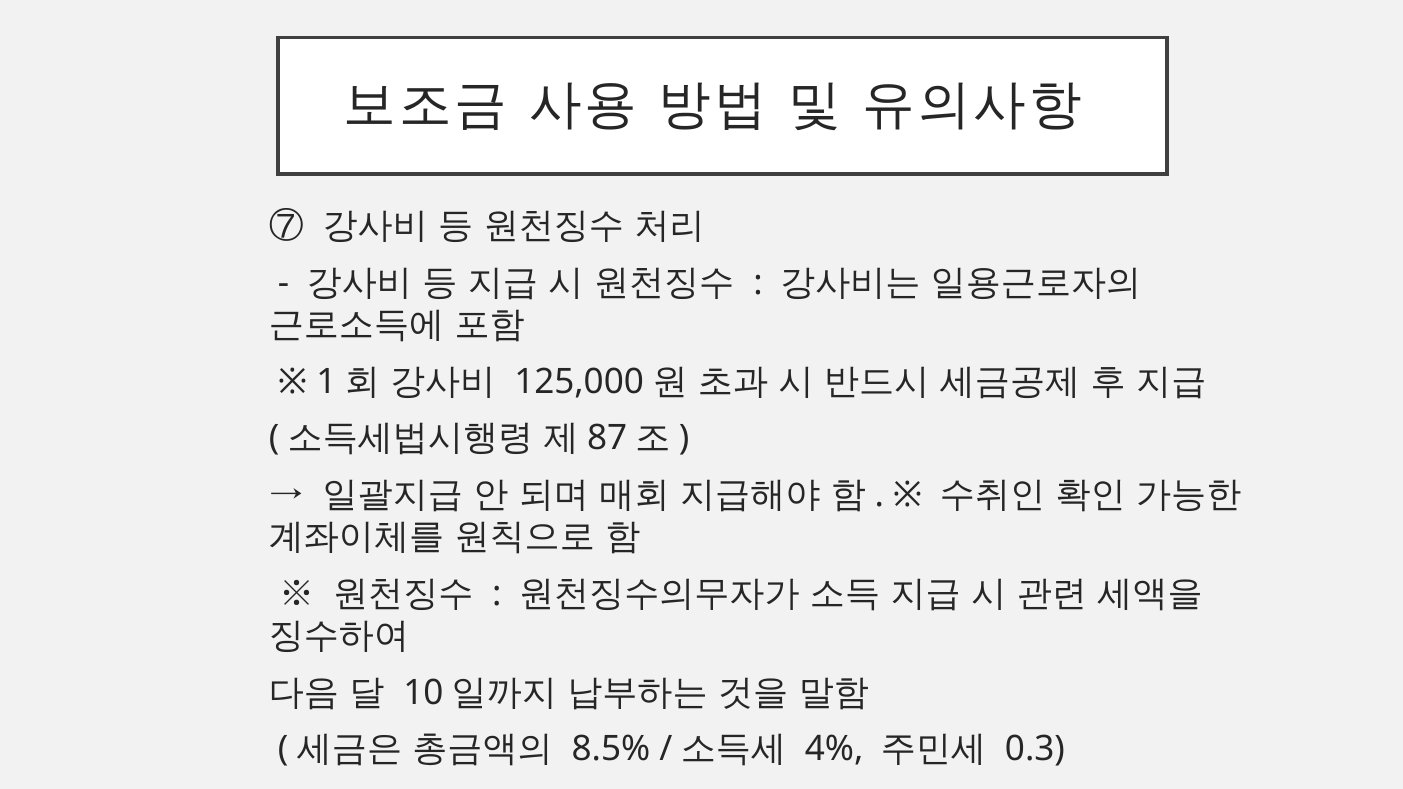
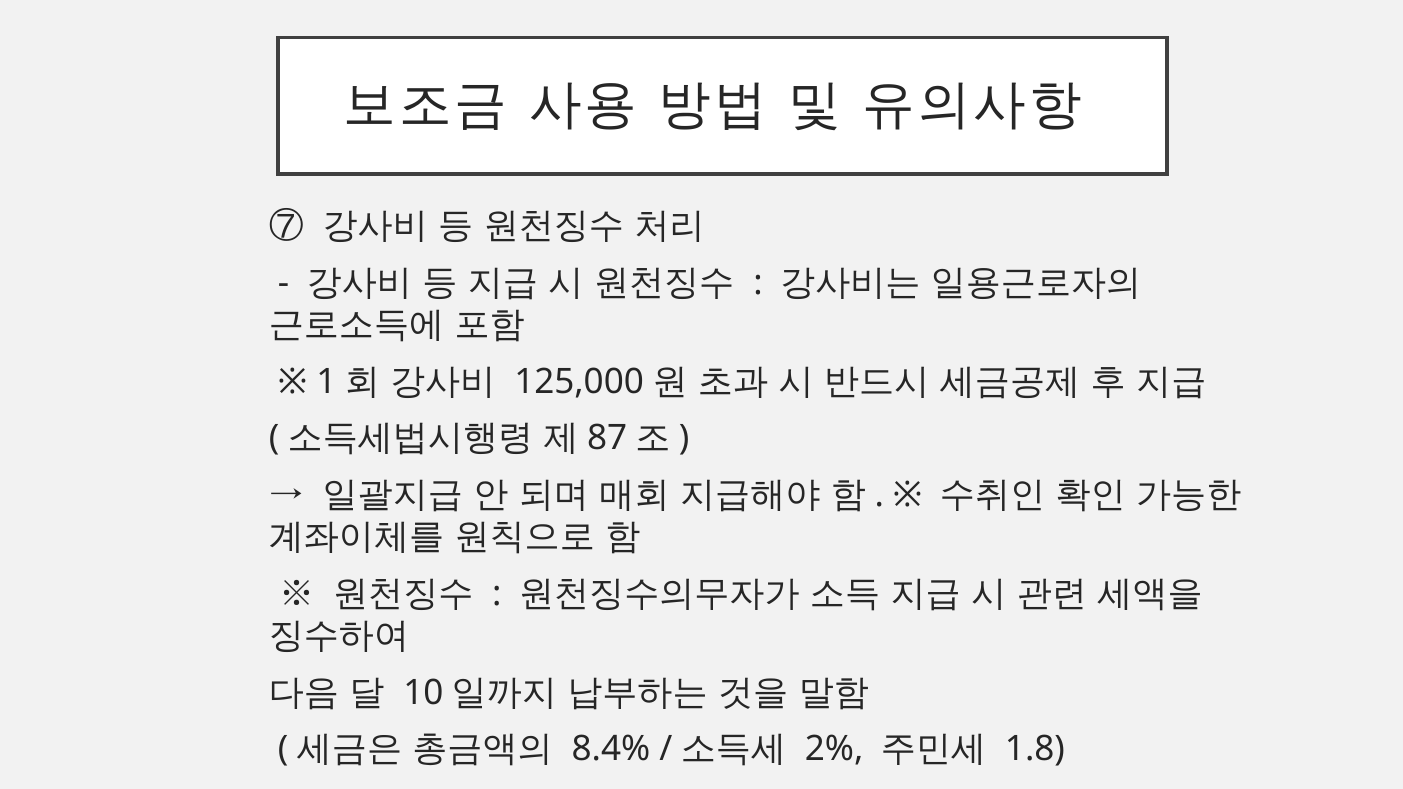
8.5%: 8.5% -> 8.4% (611, 749)
4%: 4% -> 2% (834, 749)
0.3: 0.3 -> 1.8 (1035, 749)
